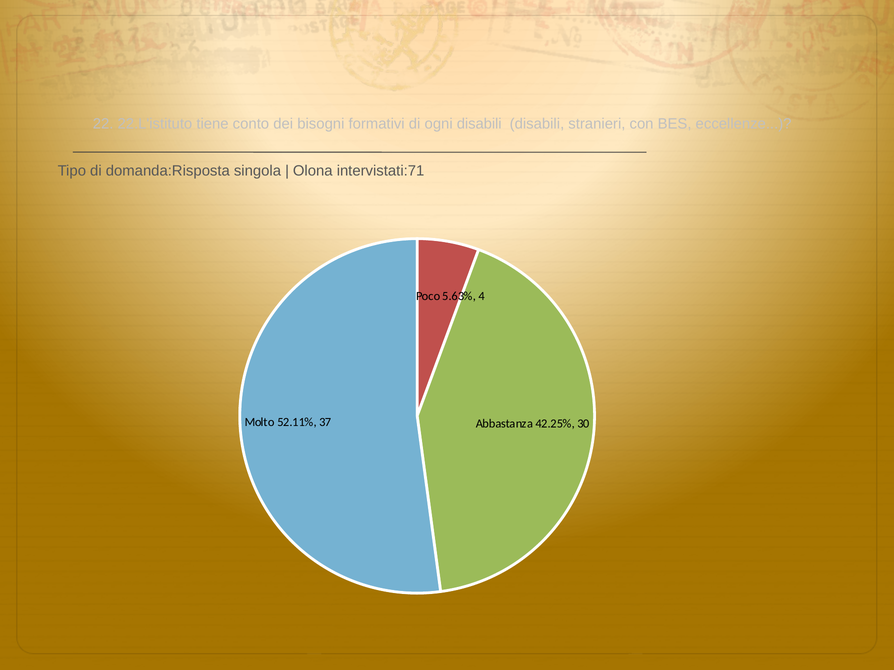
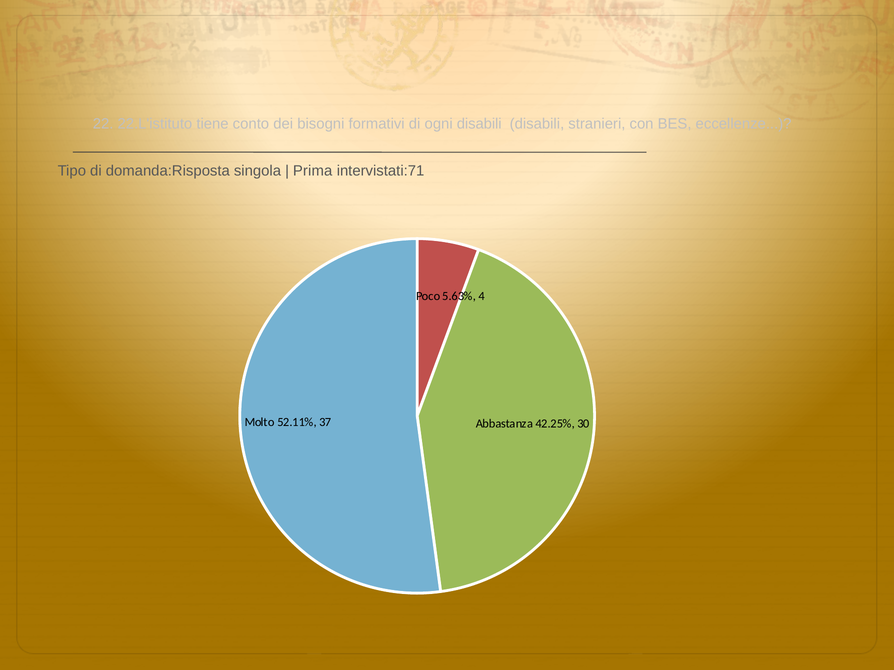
Olona: Olona -> Prima (313, 171)
